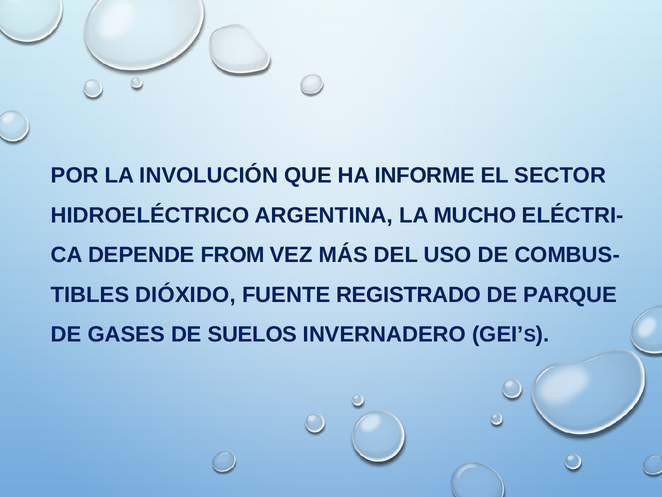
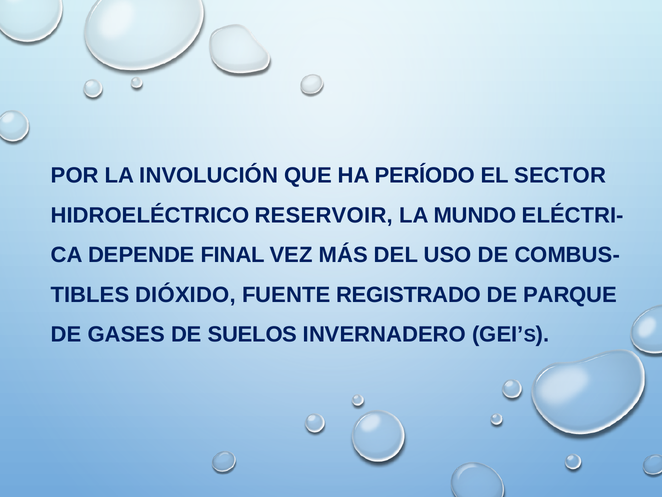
INFORME: INFORME -> PERÍODO (425, 175)
ARGENTINA: ARGENTINA -> RESERVOIR (324, 215)
MUCHO: MUCHO -> MUNDO (475, 215)
FROM: FROM -> FINAL (233, 255)
